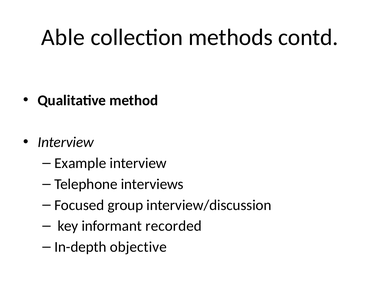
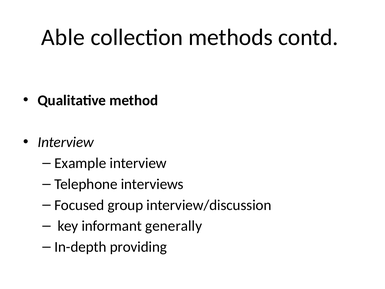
recorded: recorded -> generally (174, 226)
objective: objective -> providing (138, 247)
